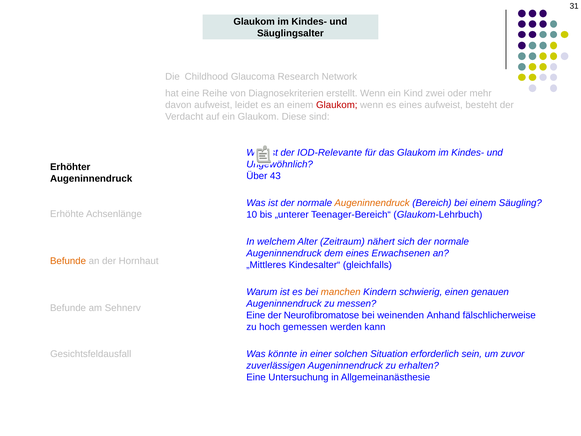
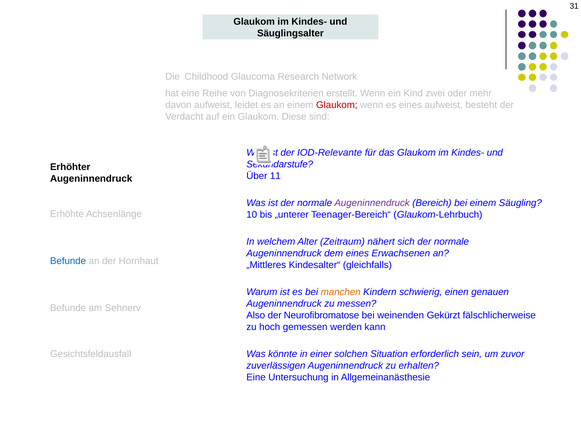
Ungewöhnlich: Ungewöhnlich -> Sekundarstufe (280, 164)
43: 43 -> 11 (275, 176)
Augeninnendruck colour: orange -> purple (372, 203)
Befunde colour: orange -> blue (68, 261)
Eine: Eine -> Also (256, 315)
Anhand: Anhand -> Gekürzt (443, 315)
